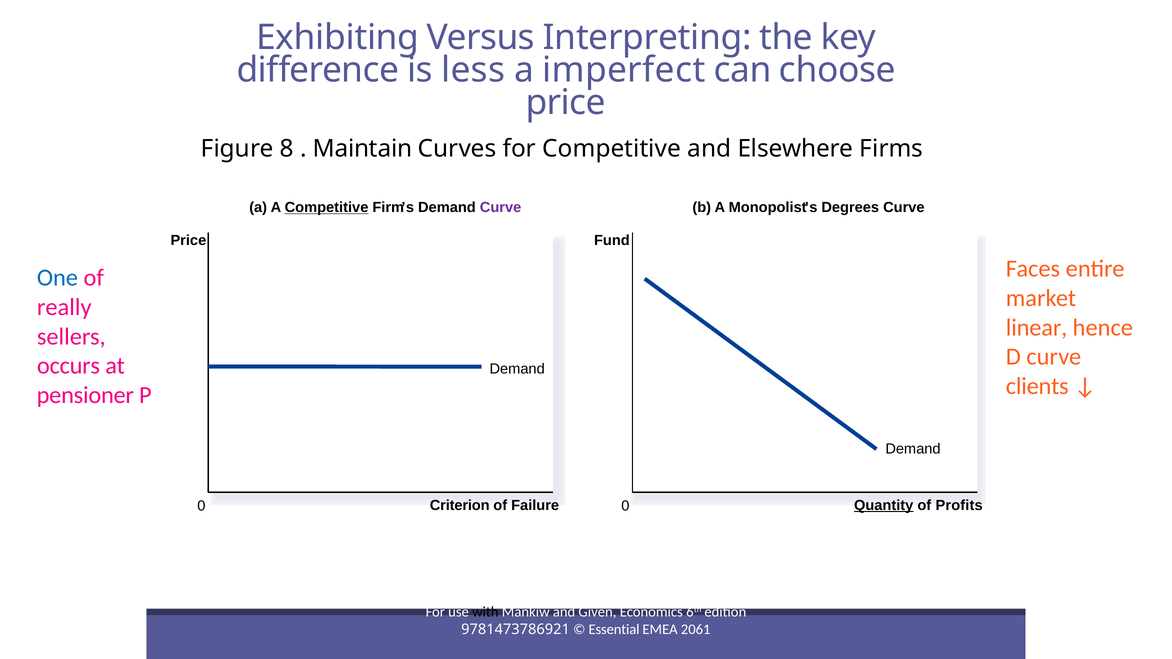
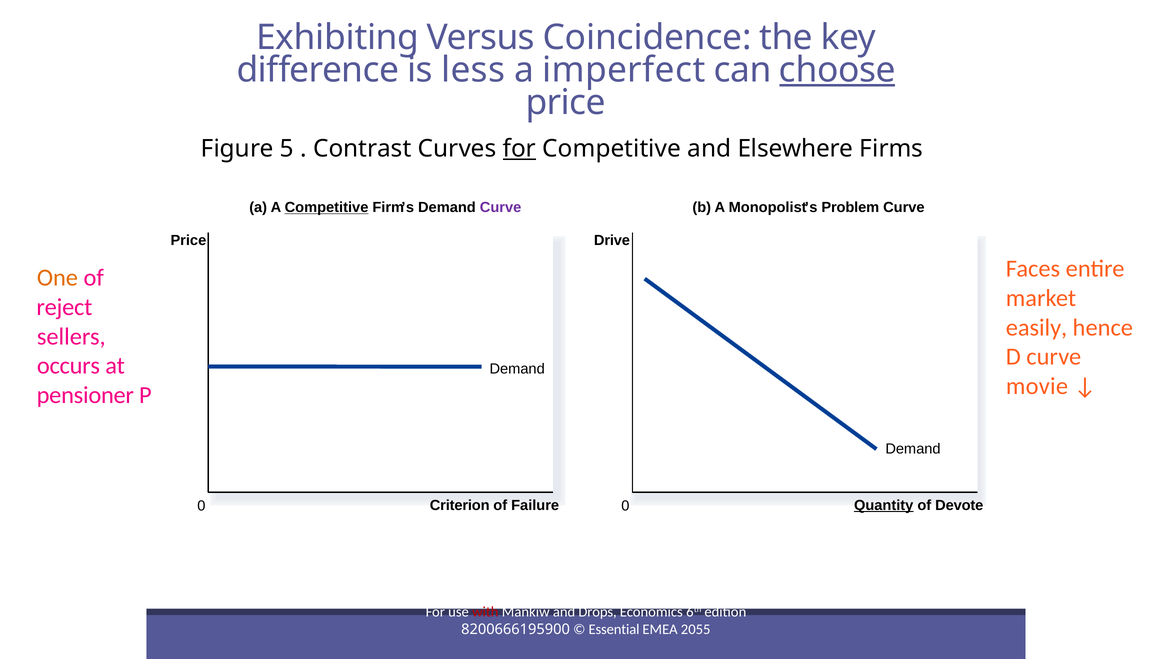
Interpreting: Interpreting -> Coincidence (647, 38)
choose underline: none -> present (837, 70)
8: 8 -> 5 (287, 149)
Maintain: Maintain -> Contrast (362, 149)
for underline: none -> present (519, 149)
Degrees: Degrees -> Problem (850, 208)
Fund: Fund -> Drive (612, 240)
One colour: blue -> orange (57, 278)
really: really -> reject (64, 307)
linear: linear -> easily (1037, 328)
clients: clients -> movie (1037, 386)
Profits: Profits -> Devote (959, 506)
with colour: black -> red (485, 612)
Given: Given -> Drops (598, 612)
9781473786921: 9781473786921 -> 8200666195900 (516, 630)
2061: 2061 -> 2055 (696, 630)
